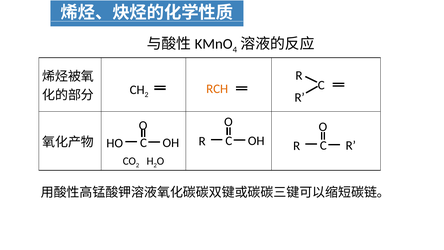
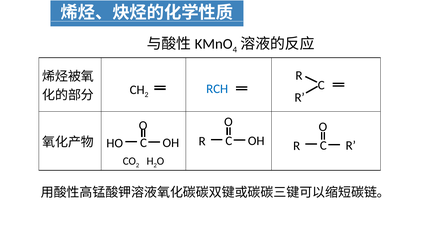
RCH colour: orange -> blue (217, 89)
